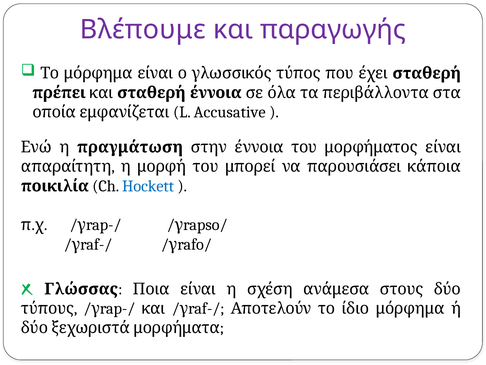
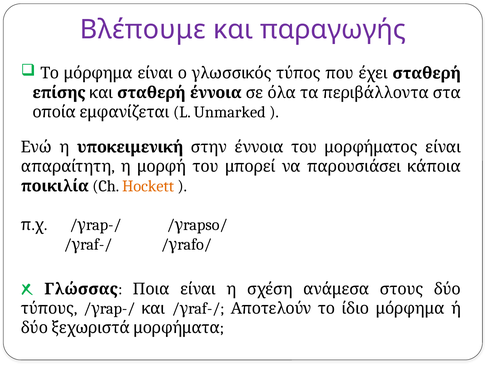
πρέπει: πρέπει -> επίσης (59, 93)
Accusative: Accusative -> Unmarked (230, 112)
πραγμάτωση: πραγμάτωση -> υποκειμενική (130, 147)
Hockett colour: blue -> orange (148, 186)
